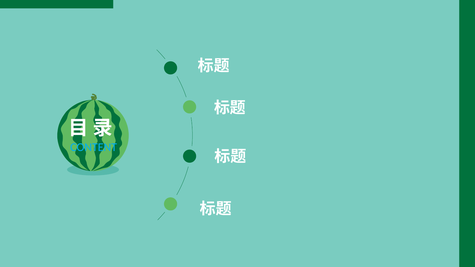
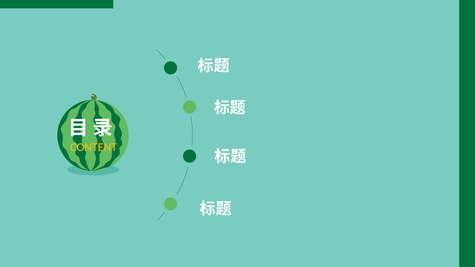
CONTENT colour: light blue -> yellow (94, 147)
